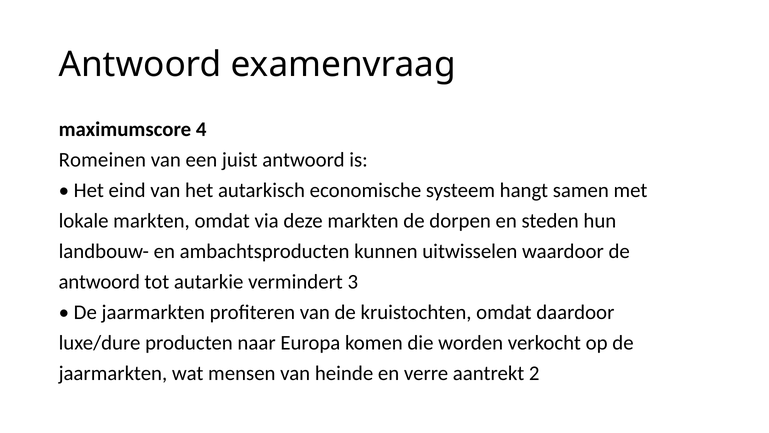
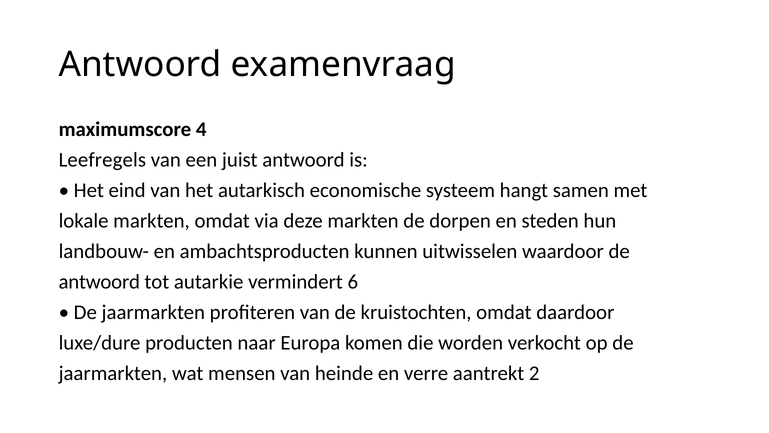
Romeinen: Romeinen -> Leefregels (102, 160)
3: 3 -> 6 (353, 282)
